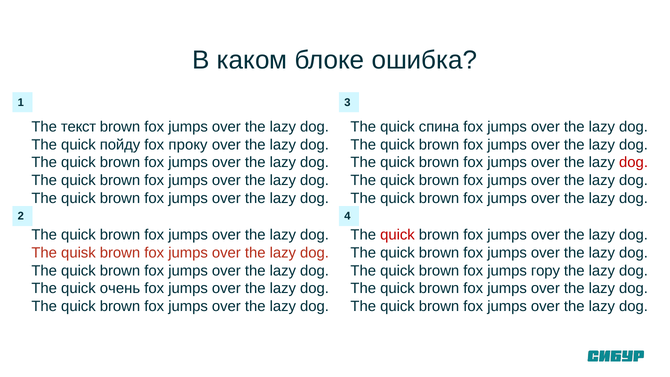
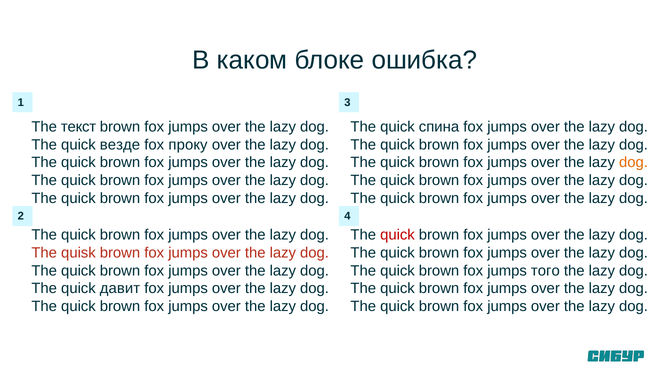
пойду: пойду -> везде (120, 145)
dog colour: red -> orange (634, 162)
гору: гору -> того (545, 271)
очень: очень -> давит (120, 288)
